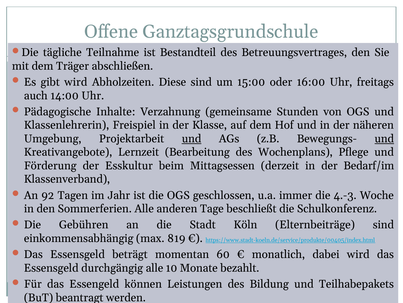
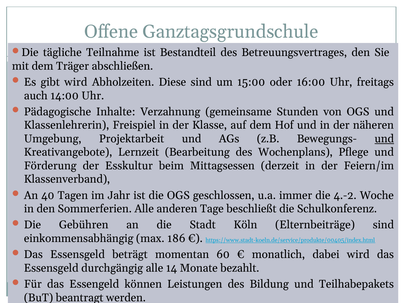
und underline: present -> none (192, 138)
Bedarf/im: Bedarf/im -> Feiern/im (369, 165)
92: 92 -> 40 (48, 195)
4.-3: 4.-3 -> 4.-2 (345, 195)
819: 819 -> 186 (176, 238)
10: 10 -> 14 (171, 267)
